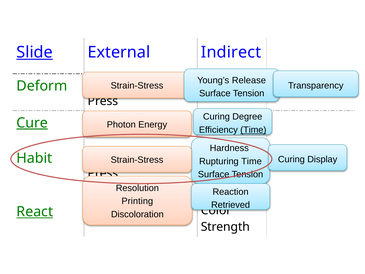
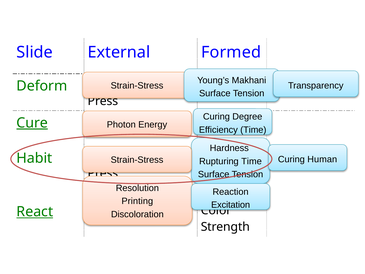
Slide underline: present -> none (35, 52)
External Indirect: Indirect -> Formed (231, 52)
Release: Release -> Makhani (249, 80)
Time underline: present -> none (253, 130)
Display: Display -> Human (322, 159)
Retrieved: Retrieved -> Excitation (231, 205)
